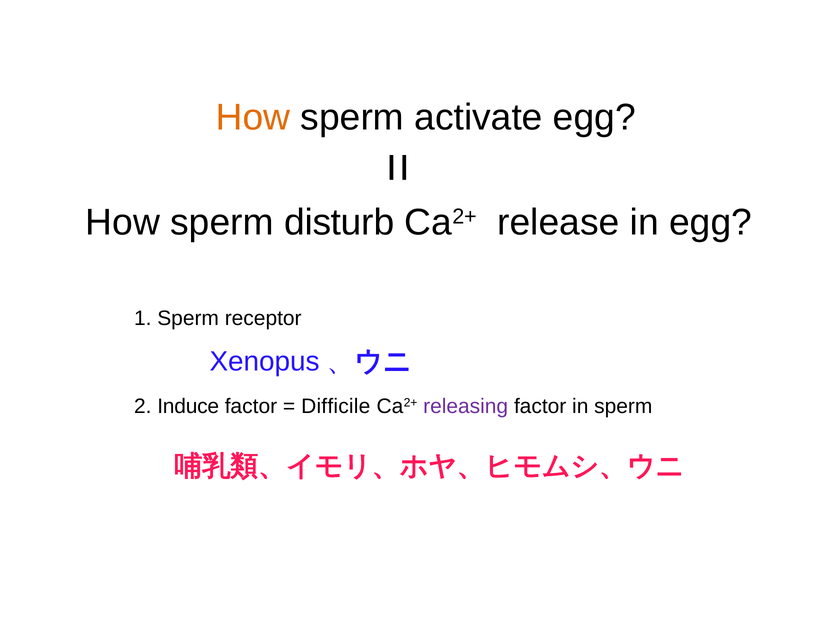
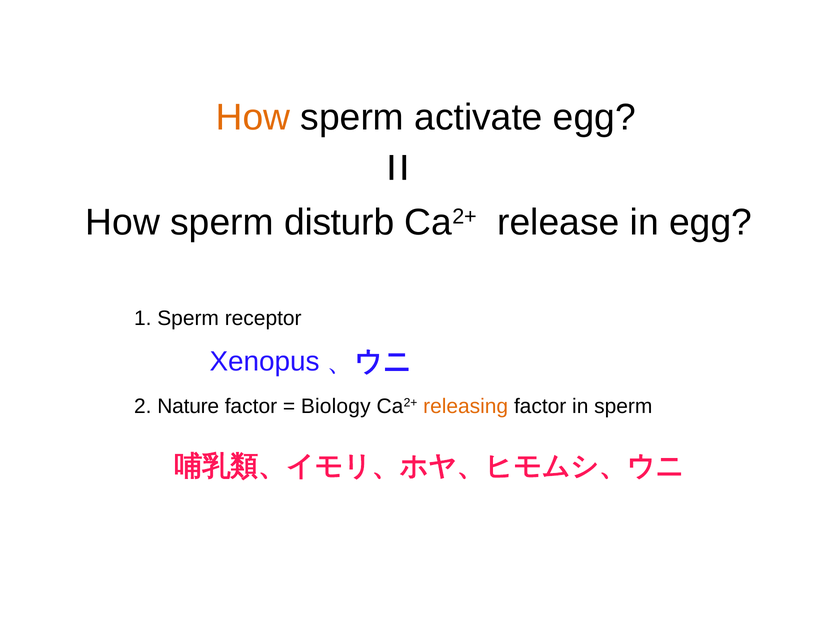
Induce: Induce -> Nature (188, 407)
Difficile: Difficile -> Biology (336, 407)
releasing colour: purple -> orange (466, 407)
